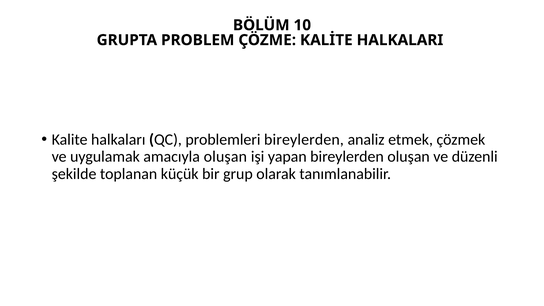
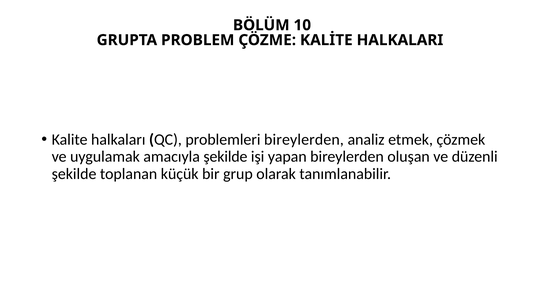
amacıyla oluşan: oluşan -> şekilde (225, 157)
